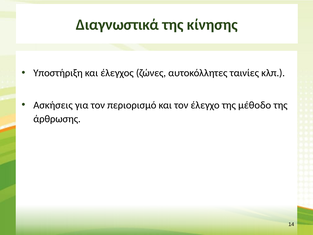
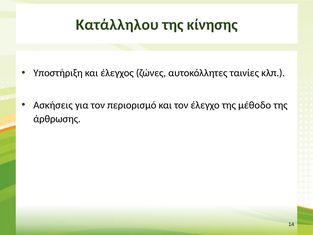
Διαγνωστικά: Διαγνωστικά -> Κατάλληλου (117, 25)
